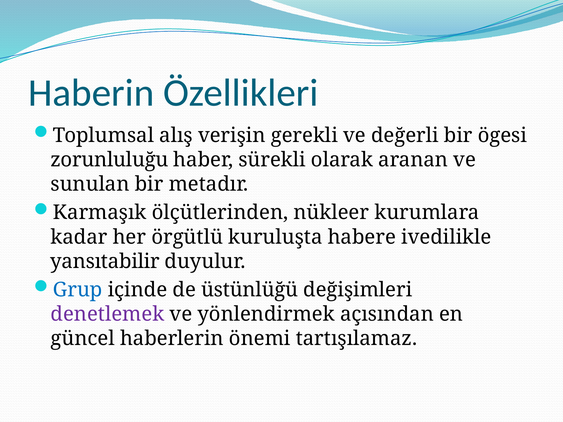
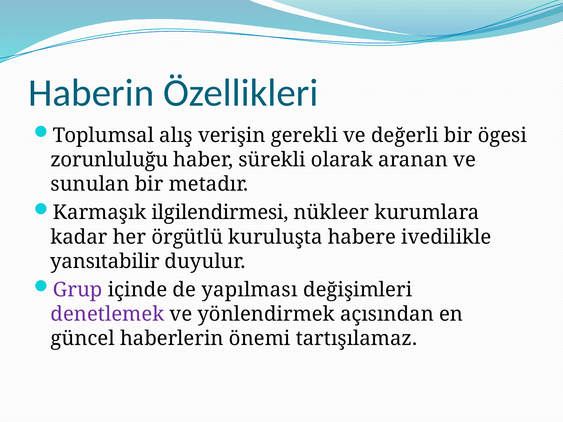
ölçütlerinden: ölçütlerinden -> ilgilendirmesi (220, 213)
Grup colour: blue -> purple (78, 290)
üstünlüğü: üstünlüğü -> yapılması (249, 290)
